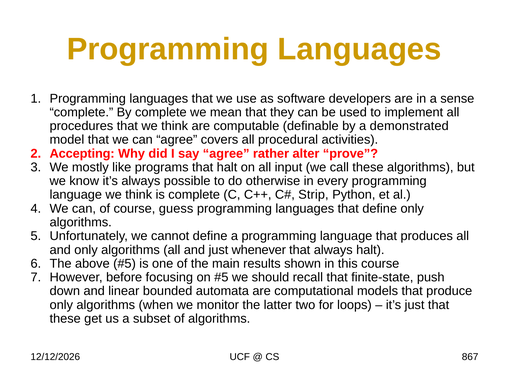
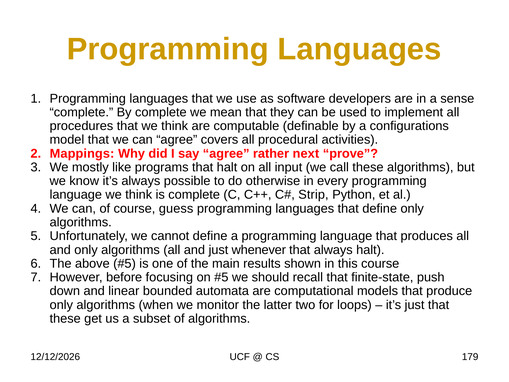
demonstrated: demonstrated -> configurations (409, 126)
Accepting: Accepting -> Mappings (82, 153)
alter: alter -> next (306, 153)
867: 867 -> 179 (470, 357)
